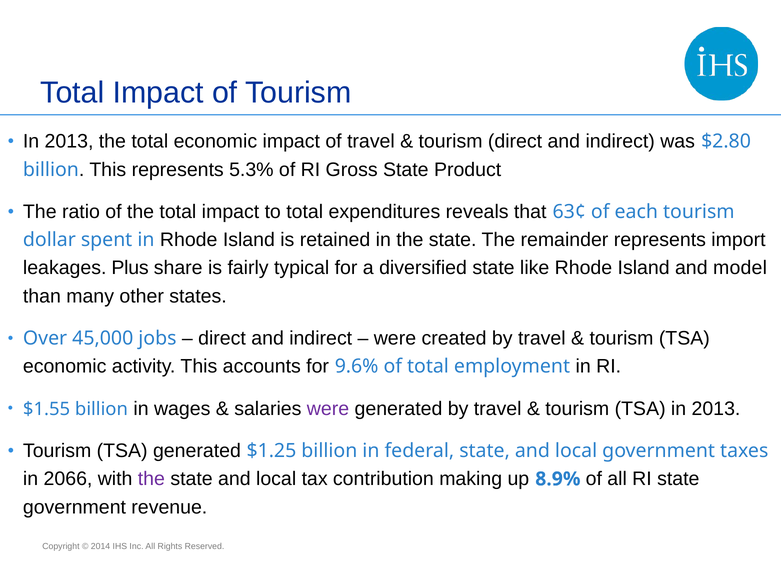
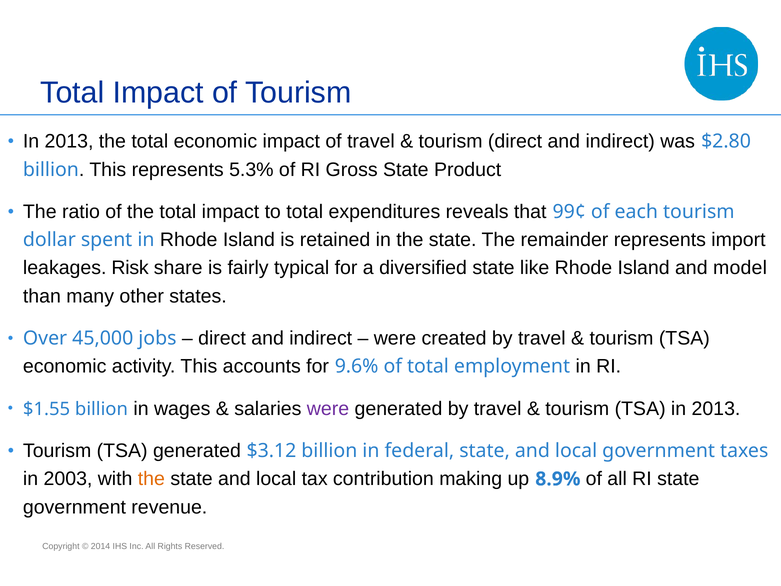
63¢: 63¢ -> 99¢ (569, 212)
Plus: Plus -> Risk (130, 268)
$1.25: $1.25 -> $3.12 (271, 451)
2066: 2066 -> 2003 (68, 479)
the colour: purple -> orange (151, 479)
